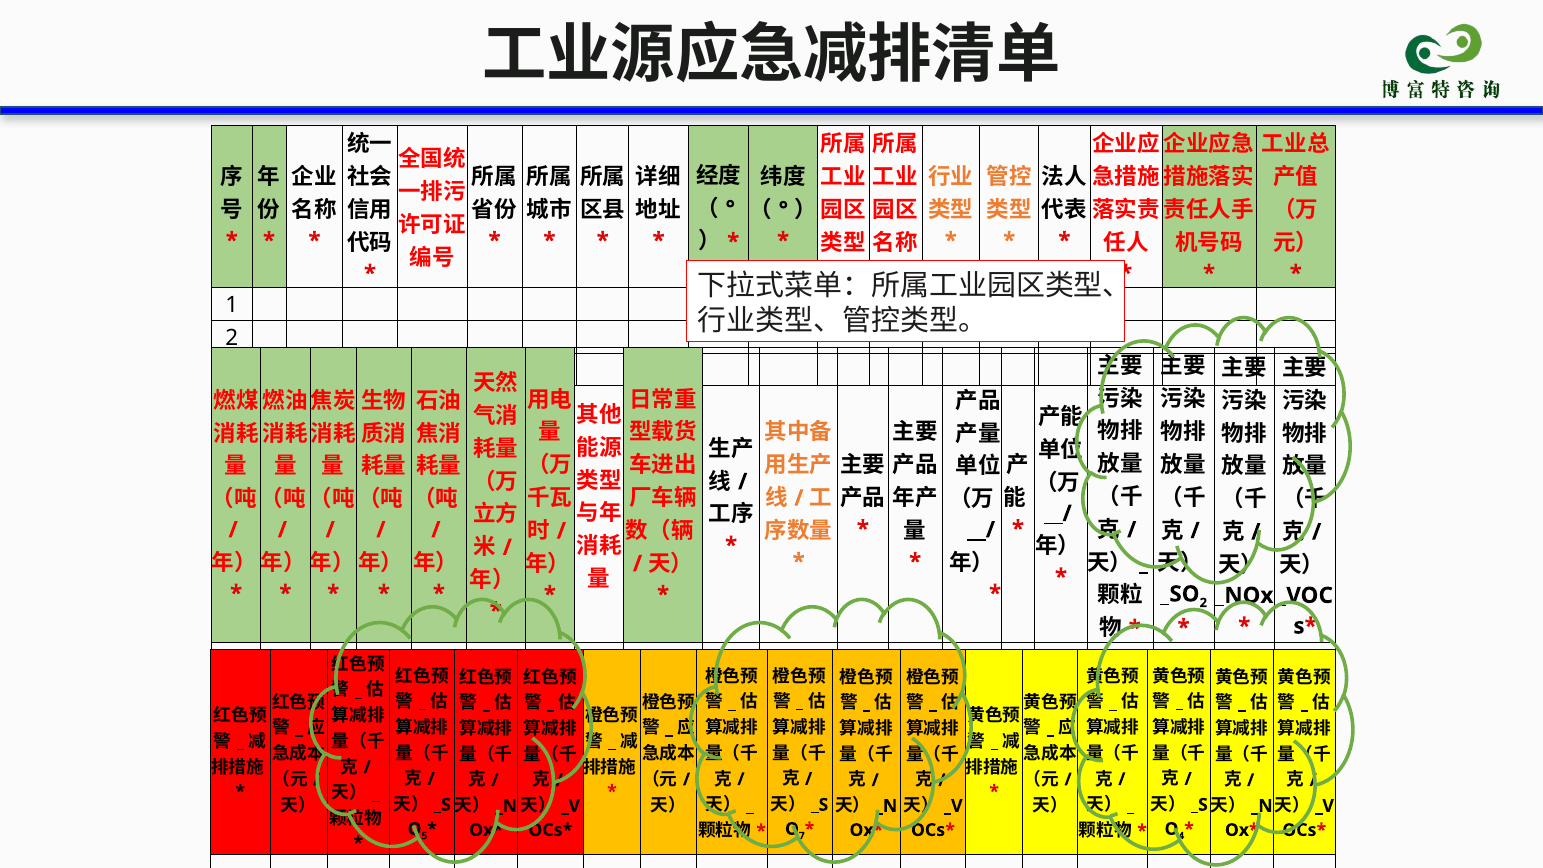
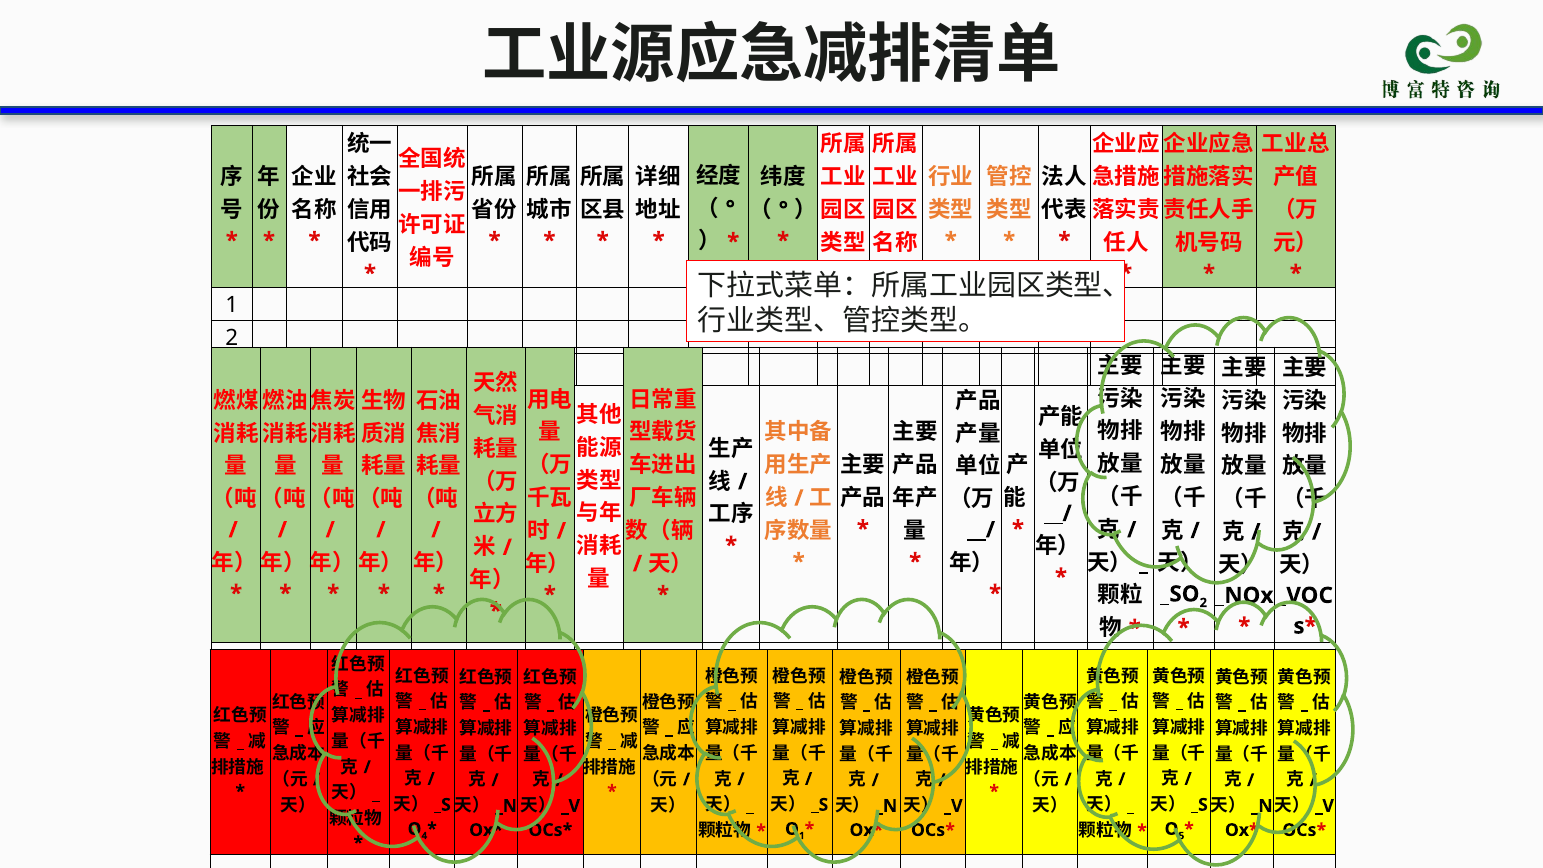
5: 5 -> 4 (424, 836)
7: 7 -> 1 (802, 836)
4: 4 -> 5 (1181, 836)
